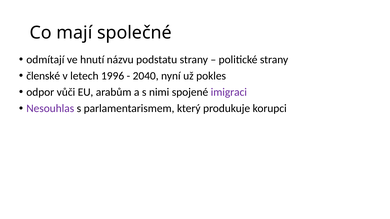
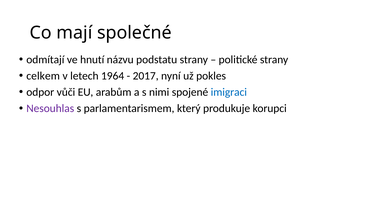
členské: členské -> celkem (43, 76)
1996: 1996 -> 1964 (113, 76)
2040: 2040 -> 2017 (146, 76)
imigraci colour: purple -> blue (229, 92)
